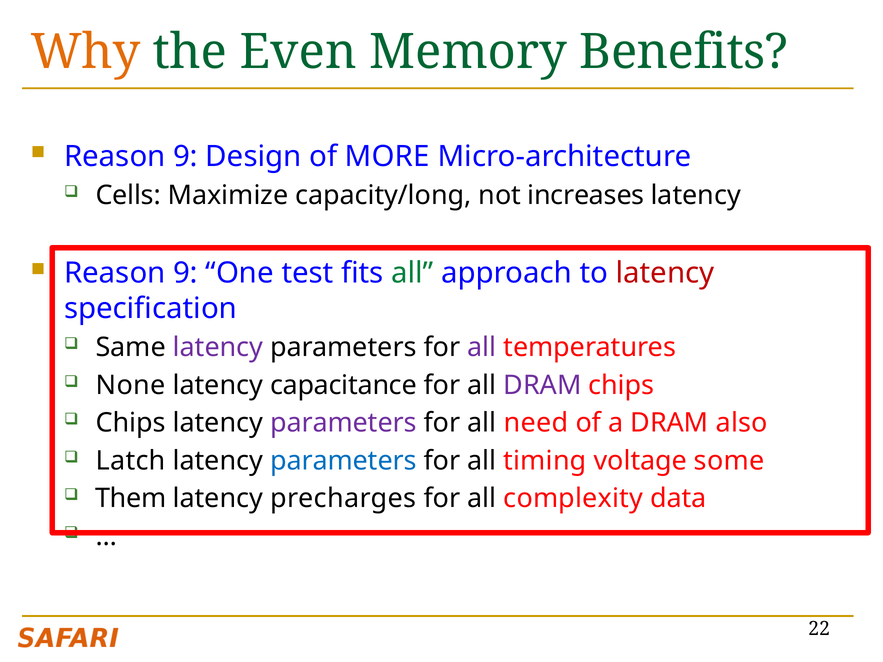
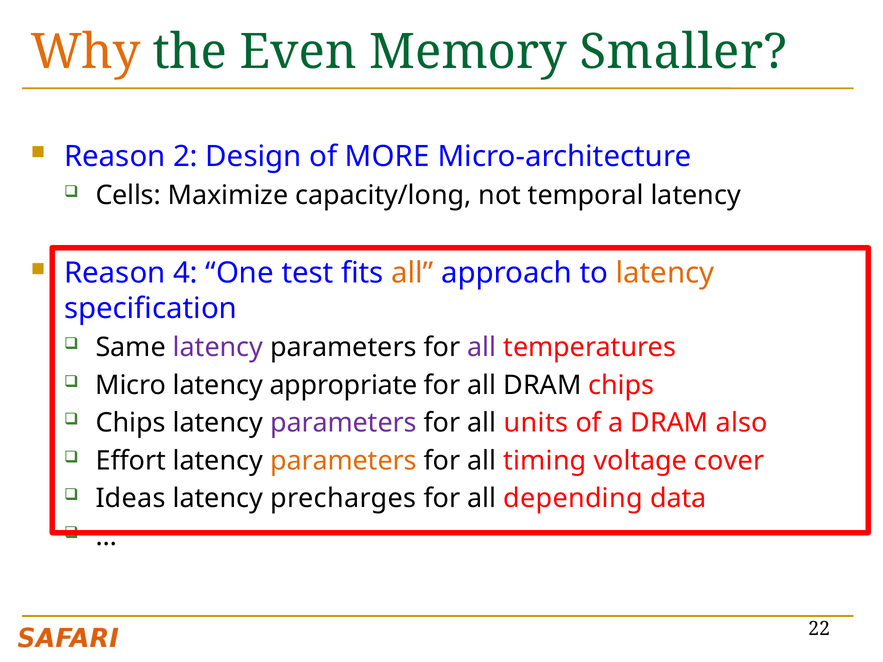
Benefits: Benefits -> Smaller (683, 52)
9: 9 -> 2 (185, 157)
increases: increases -> temporal (586, 196)
9: 9 -> 4 (185, 273)
all colour: green -> orange (412, 273)
latency colour: red -> orange (665, 273)
None: None -> Micro (131, 385)
capacitance: capacitance -> appropriate (343, 385)
DRAM colour: purple -> black (542, 385)
need: need -> units (536, 423)
Latch: Latch -> Effort (131, 461)
parameters colour: blue -> orange (343, 461)
some: some -> cover (729, 461)
Them: Them -> Ideas (131, 499)
complexity: complexity -> depending (573, 499)
